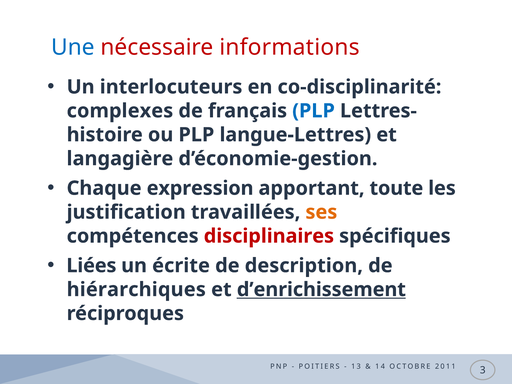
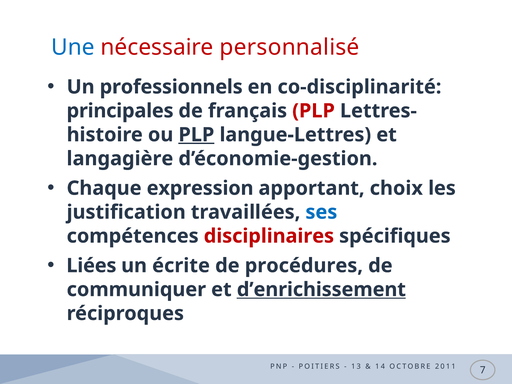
informations: informations -> personnalisé (290, 47)
interlocuteurs: interlocuteurs -> professionnels (171, 87)
complexes: complexes -> principales (120, 111)
PLP colour: blue -> red (314, 111)
PLP underline: none -> present (196, 135)
toute: toute -> choix (396, 188)
ses colour: orange -> blue (321, 212)
description: description -> procédures (304, 266)
hiérarchiques: hiérarchiques -> communiquer (136, 290)
3: 3 -> 7 (483, 370)
